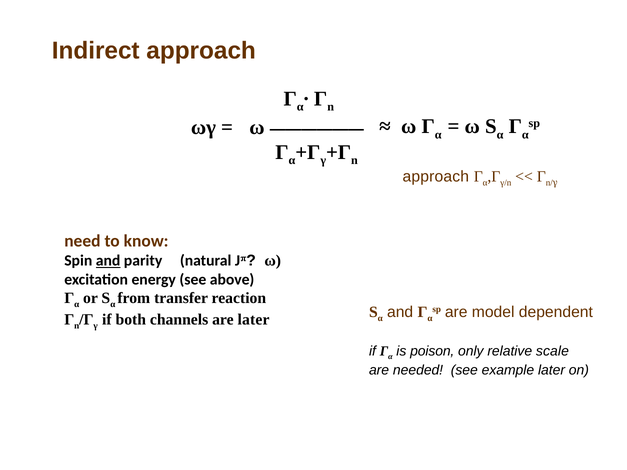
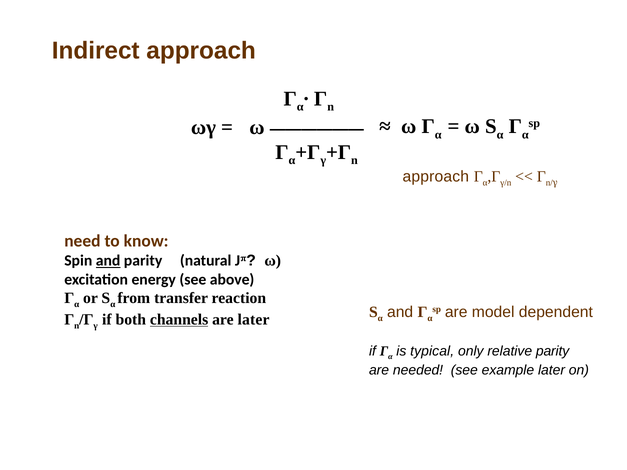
channels underline: none -> present (179, 320)
poison: poison -> typical (432, 351)
relative scale: scale -> parity (553, 351)
